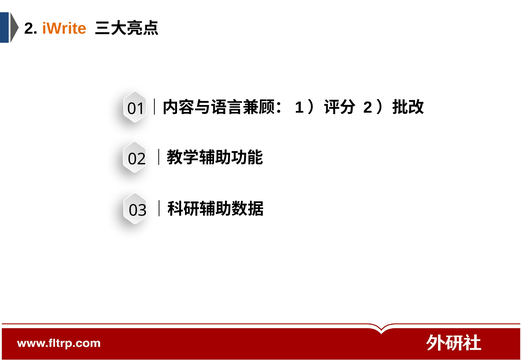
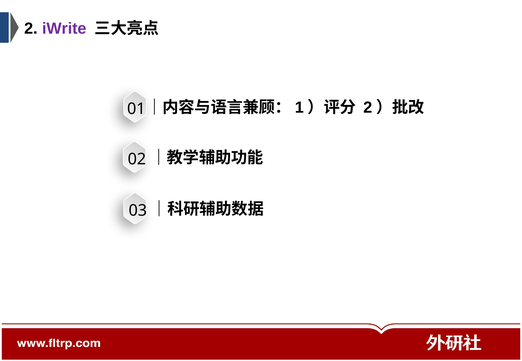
iWrite colour: orange -> purple (64, 28)
